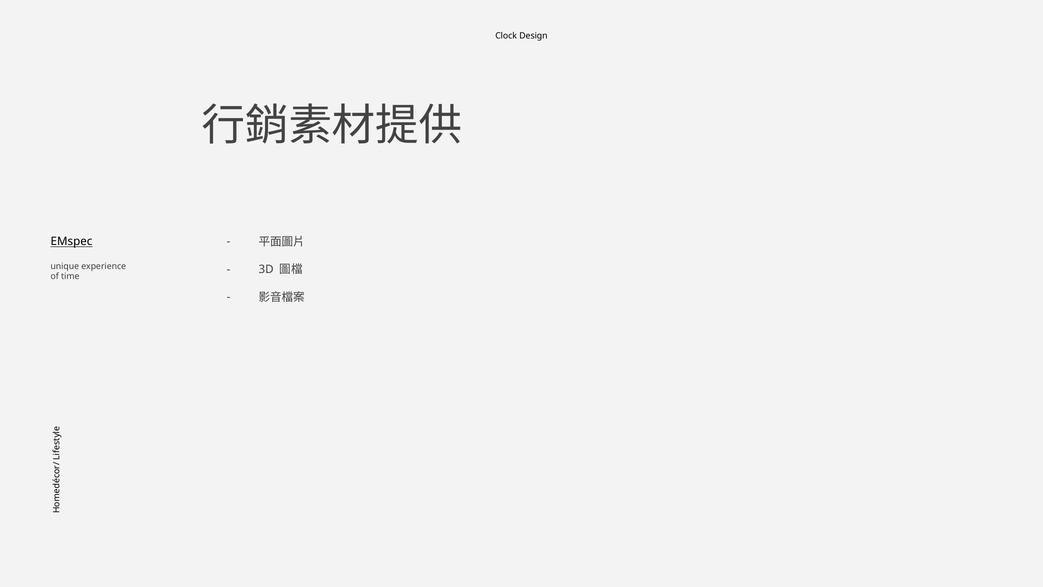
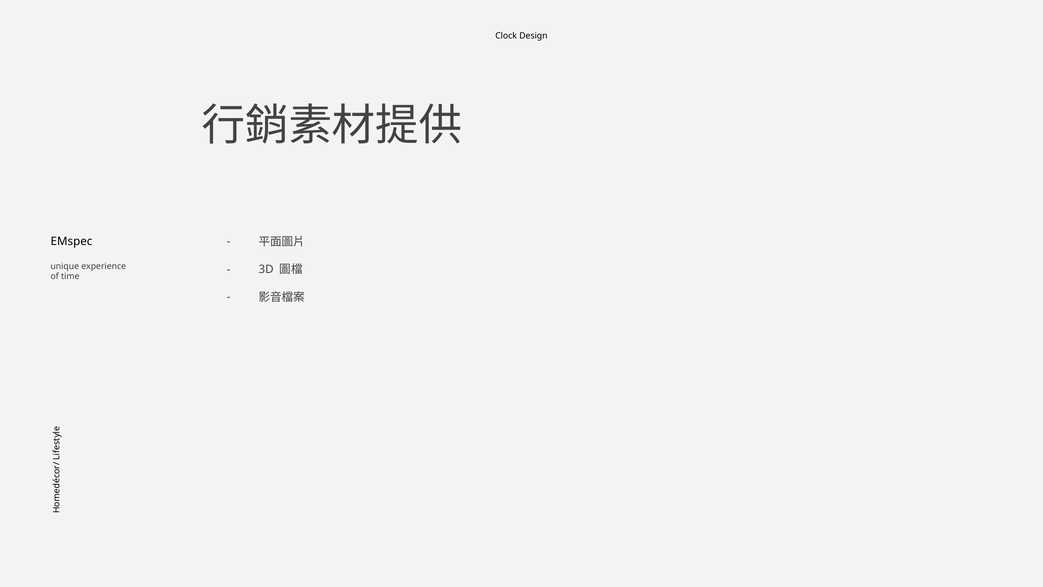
EMspec underline: present -> none (71, 242)
